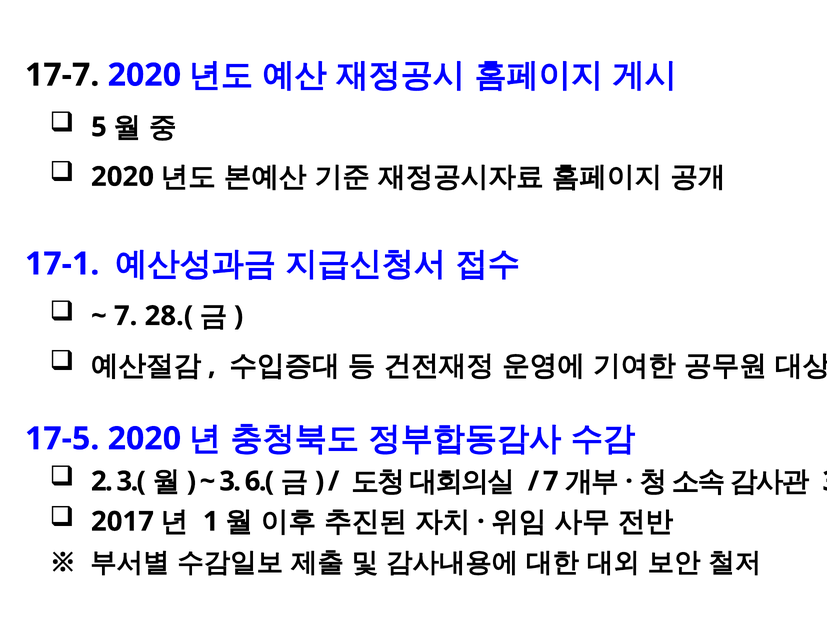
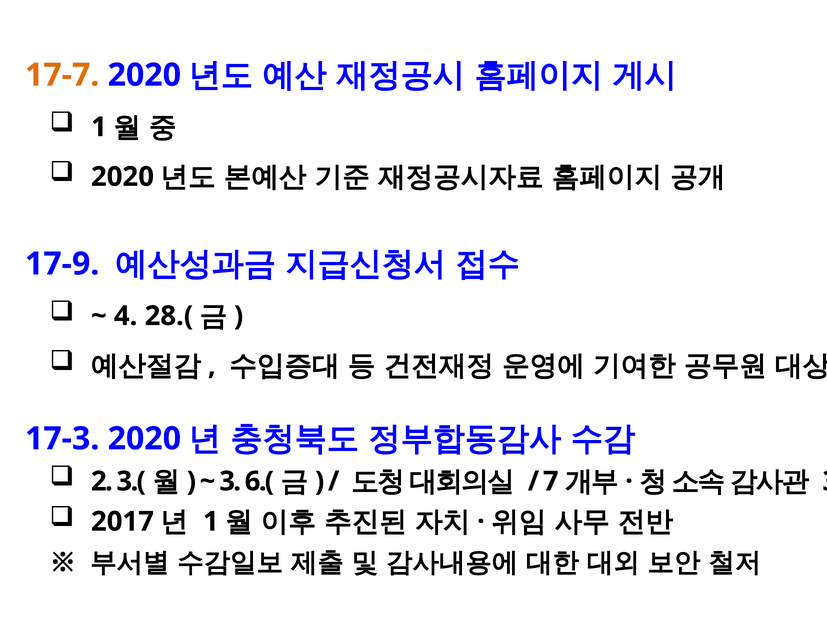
17-7 colour: black -> orange (62, 75)
5: 5 -> 1 (99, 127)
17-1: 17-1 -> 17-9 (62, 264)
7: 7 -> 4 (126, 316)
17-5: 17-5 -> 17-3 (62, 439)
